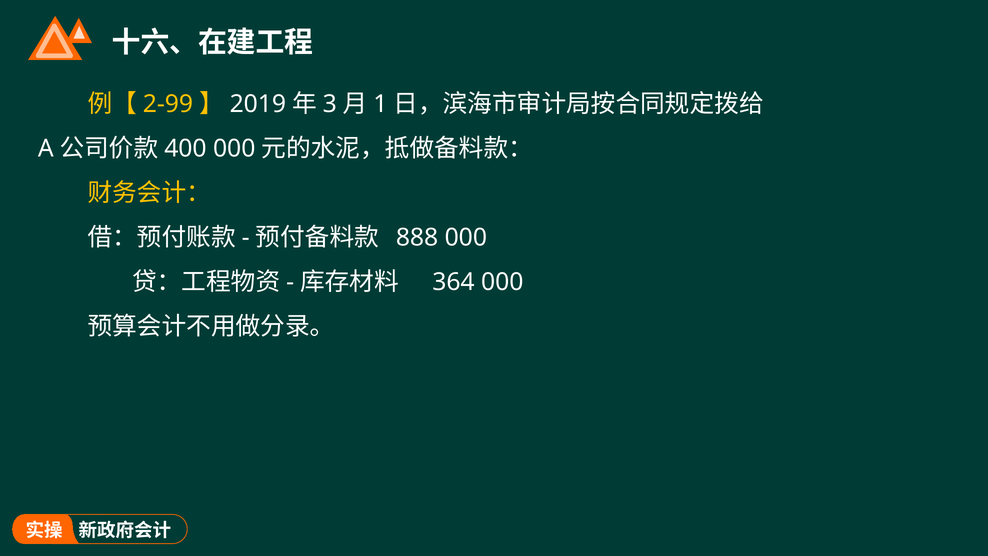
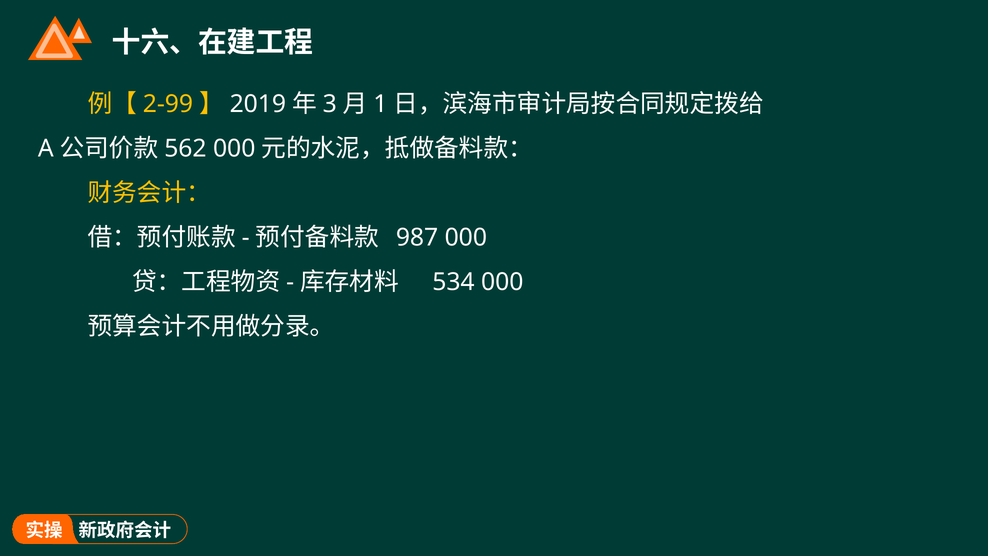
400: 400 -> 562 (185, 149)
888: 888 -> 987 (417, 238)
364: 364 -> 534 (453, 282)
